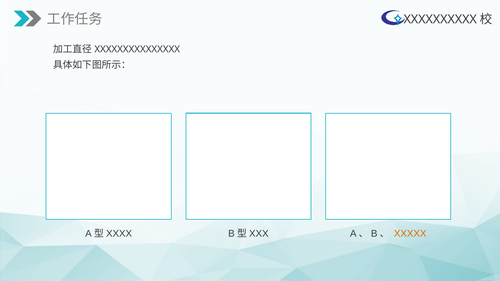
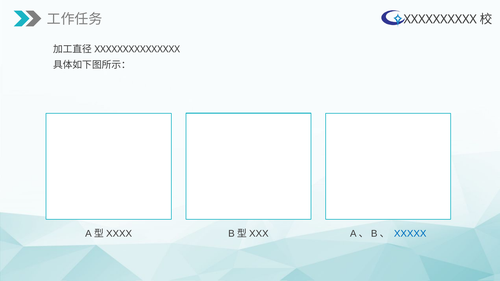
XXXXX colour: orange -> blue (410, 234)
